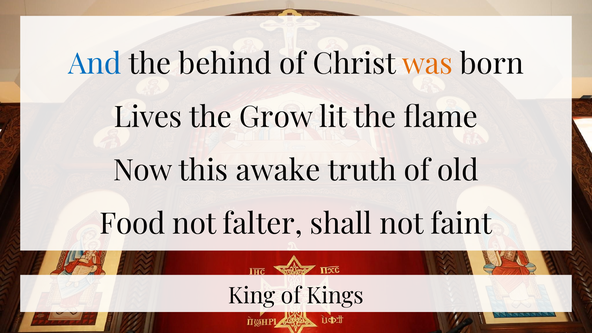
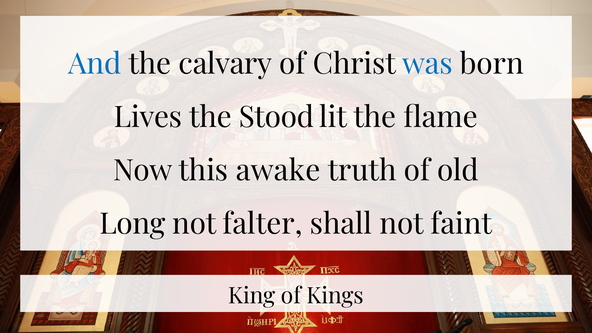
behind: behind -> calvary (225, 64)
was colour: orange -> blue (427, 64)
Grow: Grow -> Stood (276, 118)
Food: Food -> Long (132, 224)
